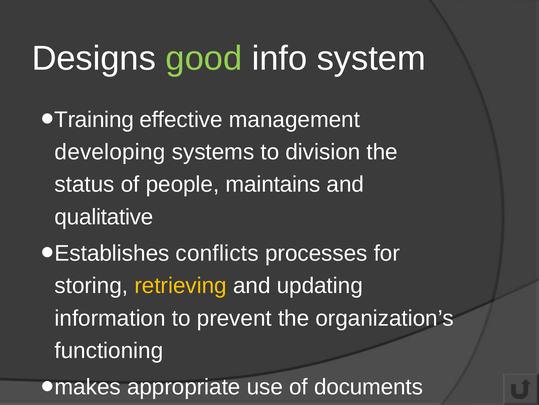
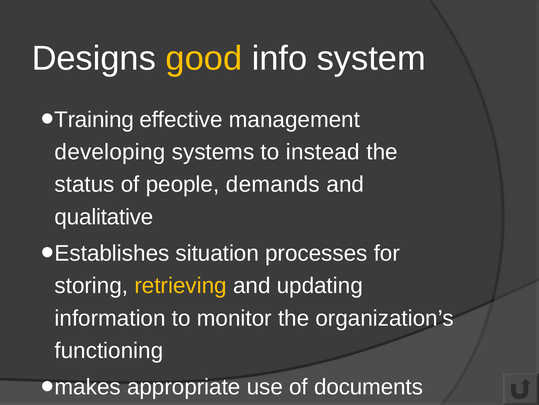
good colour: light green -> yellow (204, 58)
division: division -> instead (323, 152)
maintains: maintains -> demands (273, 184)
conflicts: conflicts -> situation (217, 253)
prevent: prevent -> monitor (234, 318)
